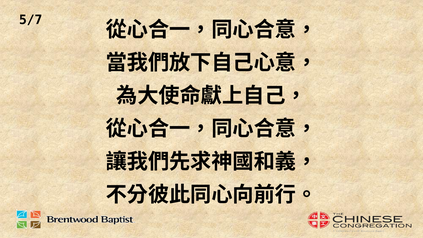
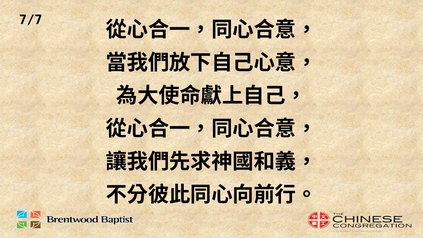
5/7: 5/7 -> 7/7 (31, 20)
